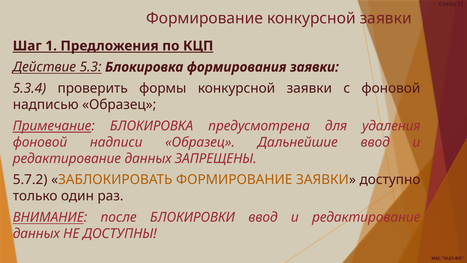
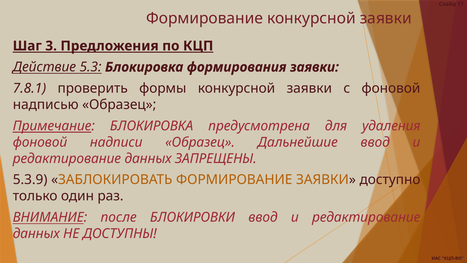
1: 1 -> 3 (51, 46)
5.3.4: 5.3.4 -> 7.8.1 (29, 88)
5.7.2: 5.7.2 -> 5.3.9 (30, 180)
